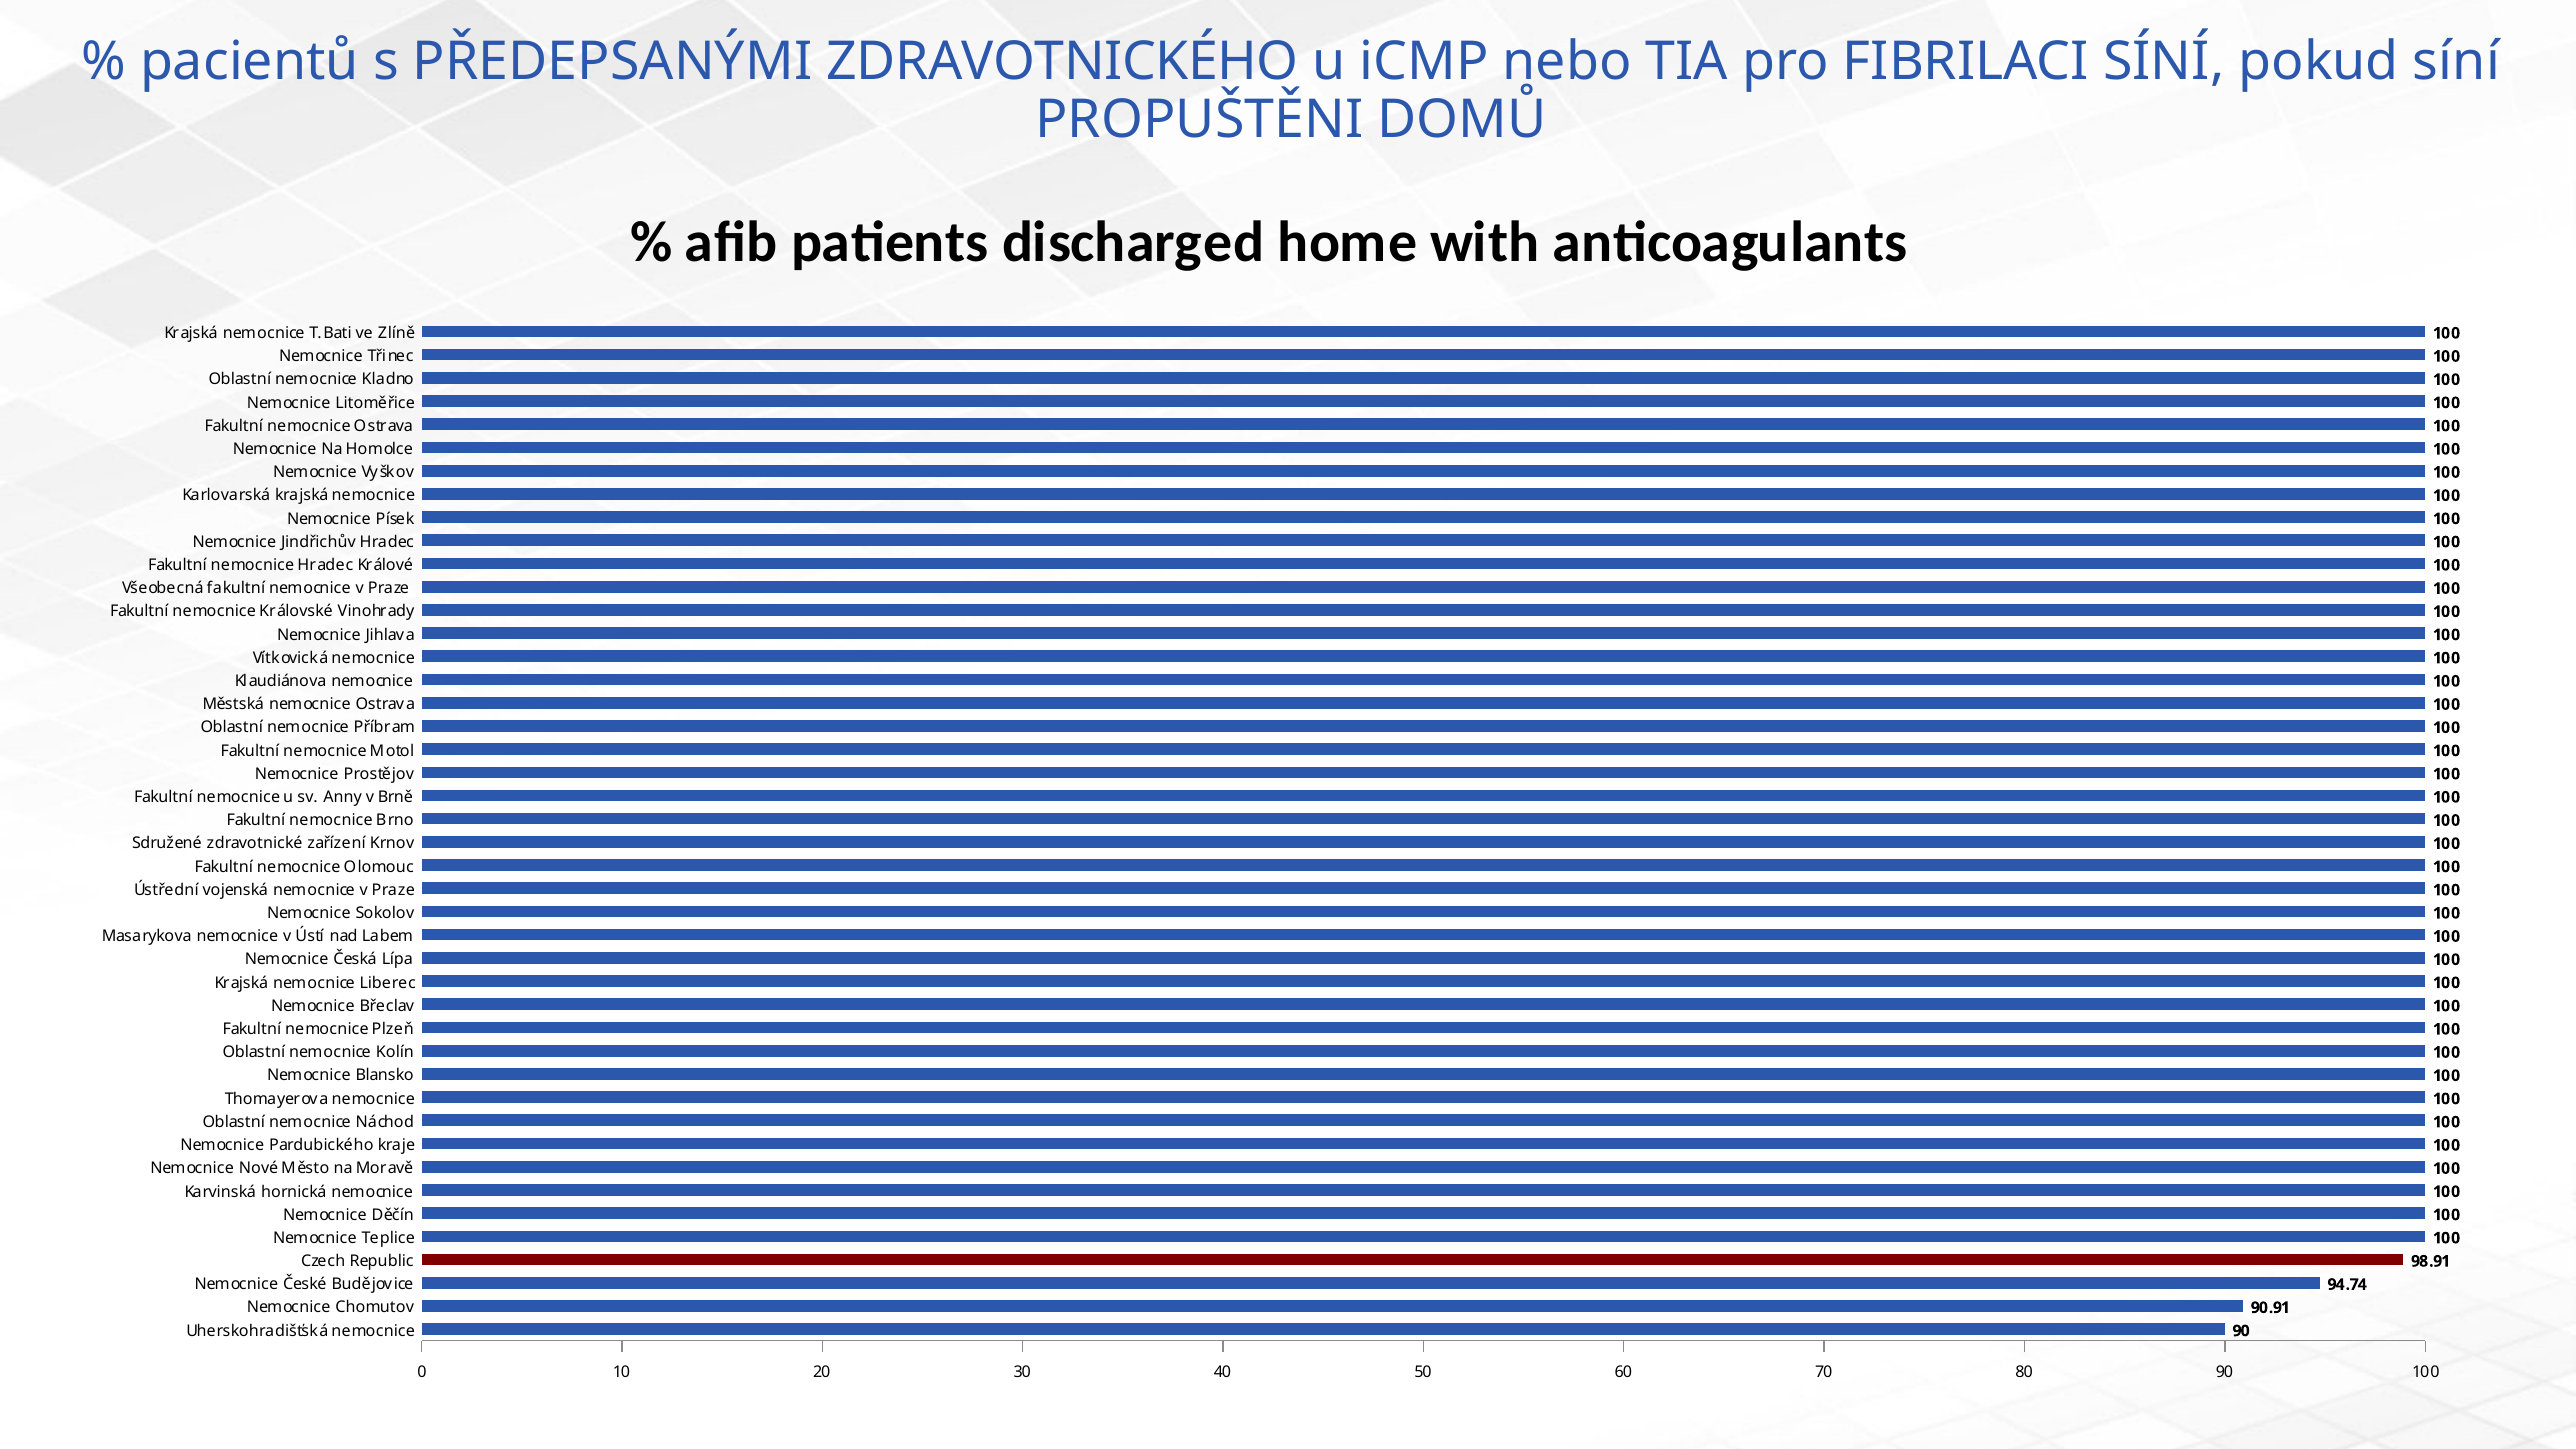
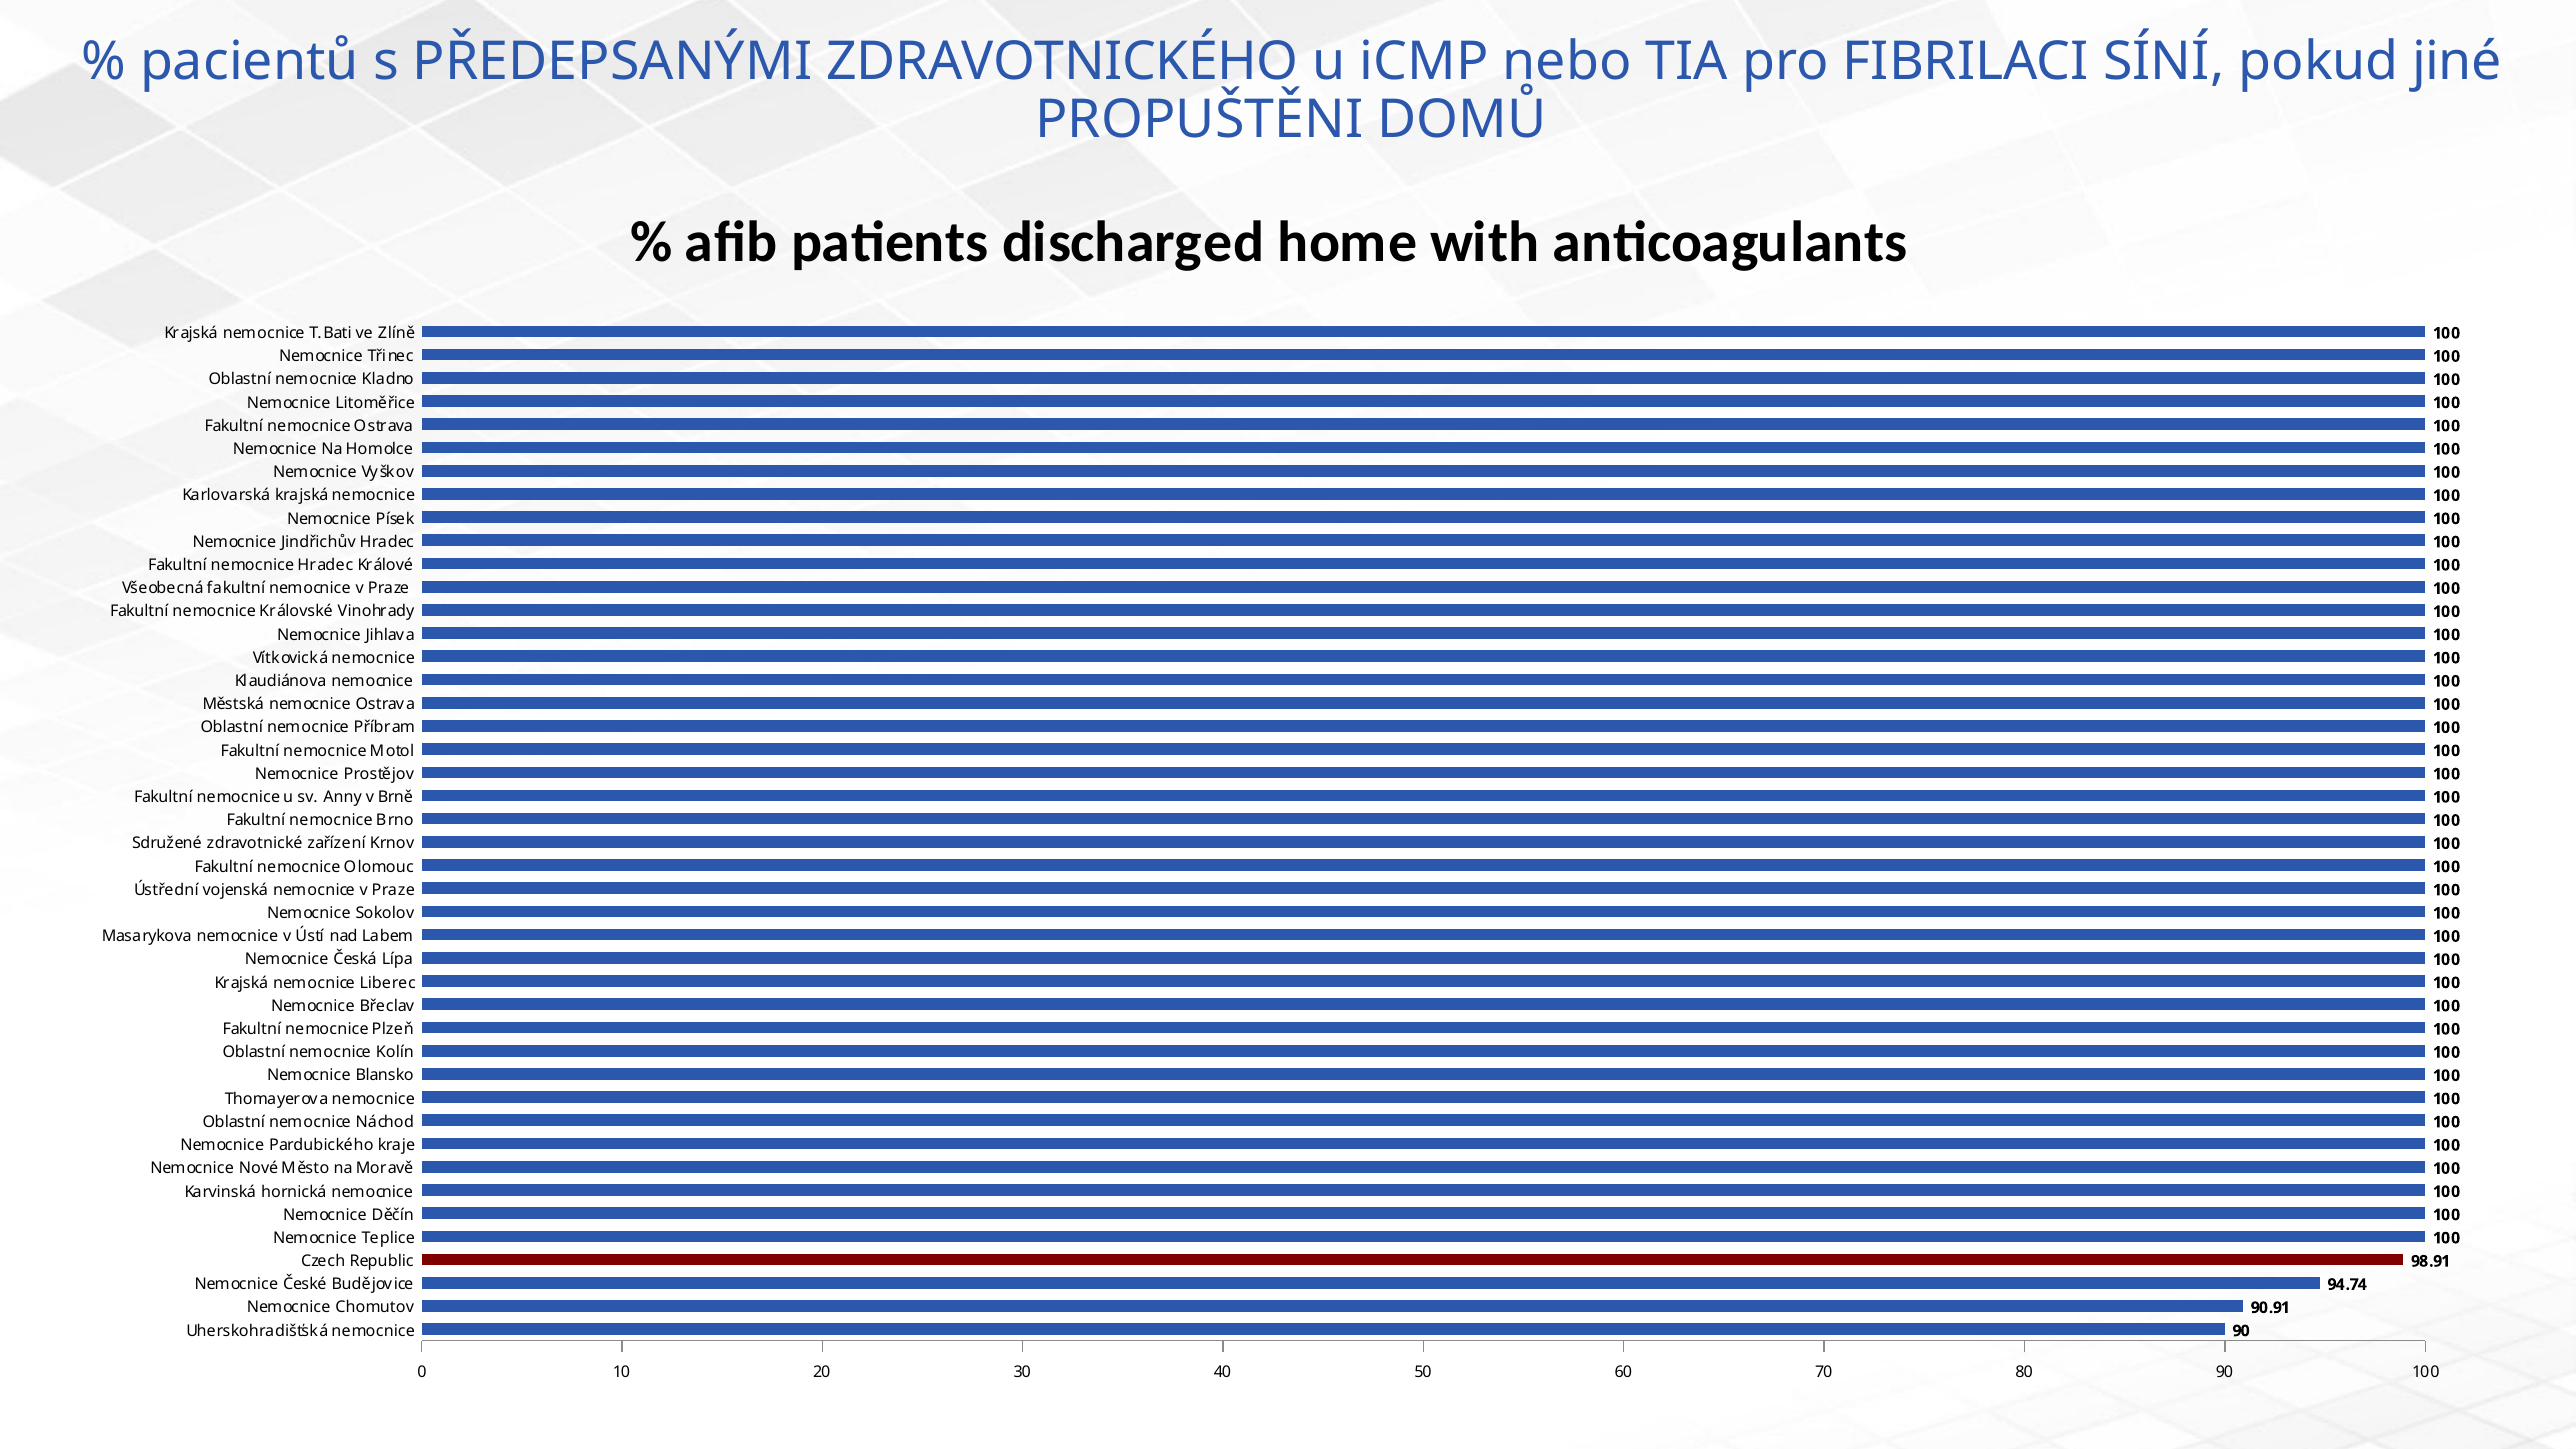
pokud síní: síní -> jiné (2457, 62)
